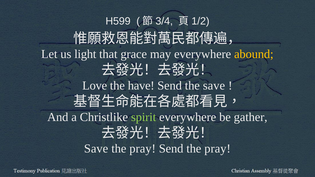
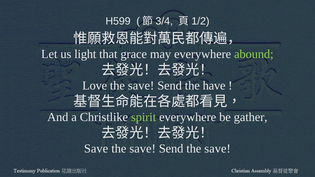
abound colour: yellow -> light green (254, 54)
have: have -> save (141, 86)
the save: save -> have (214, 86)
pray: pray -> save (143, 149)
Send the pray: pray -> save (218, 149)
